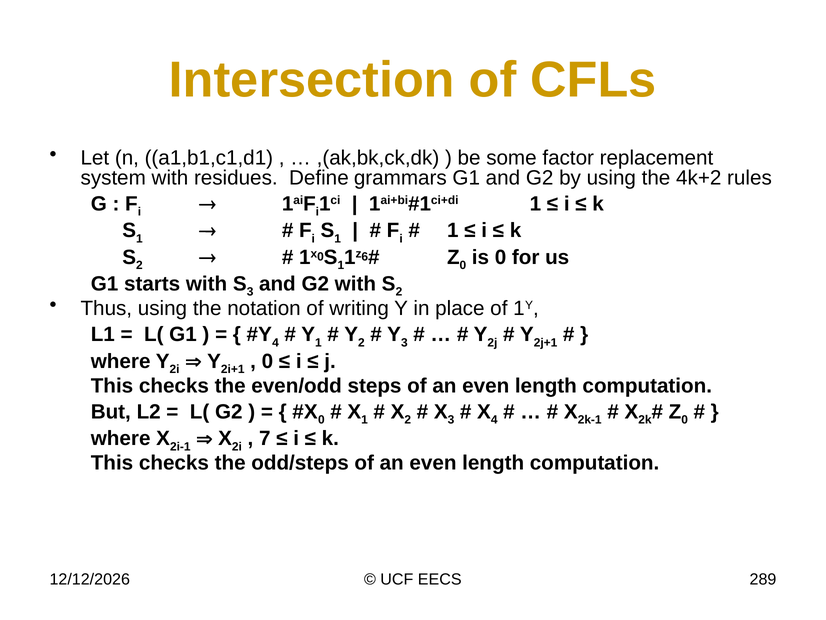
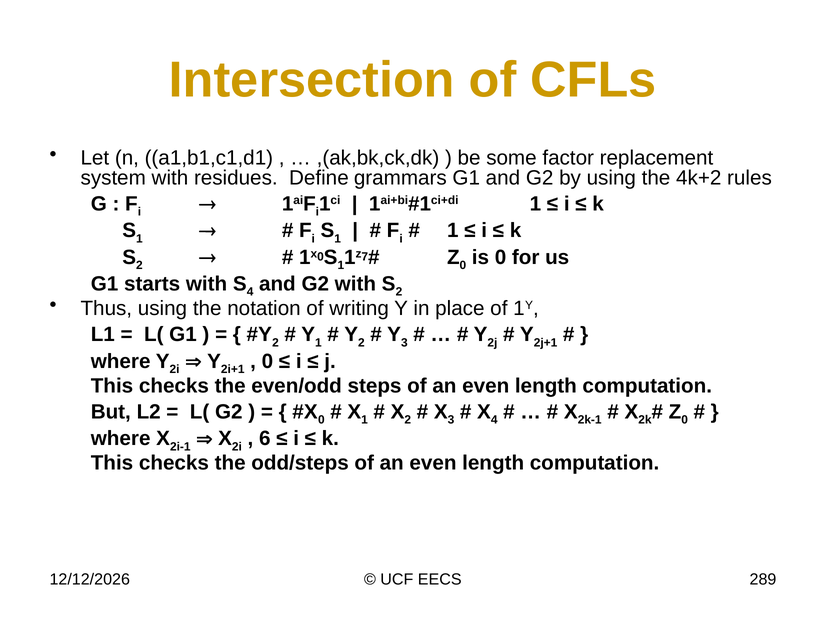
6: 6 -> 7 (365, 257)
3: 3 -> 4 (250, 292)
4: 4 -> 2 (275, 342)
7: 7 -> 6 (265, 438)
